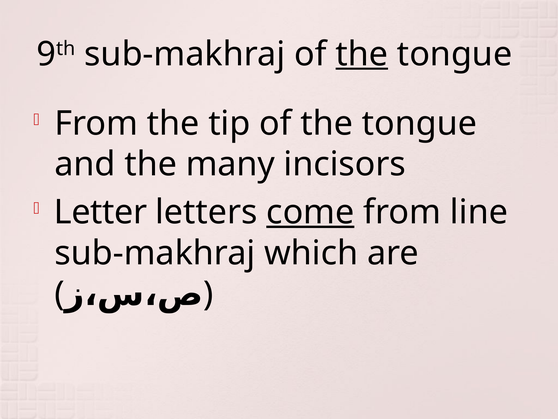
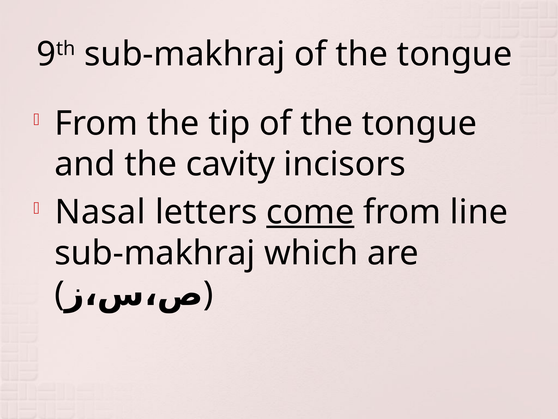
the underline: present -> none (362, 54)
many: many -> cavity (230, 164)
Letter: Letter -> Nasal (100, 212)
